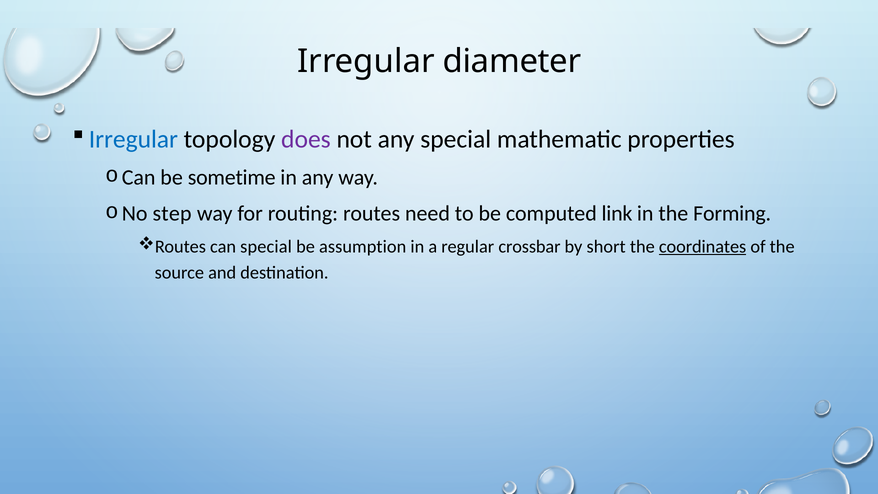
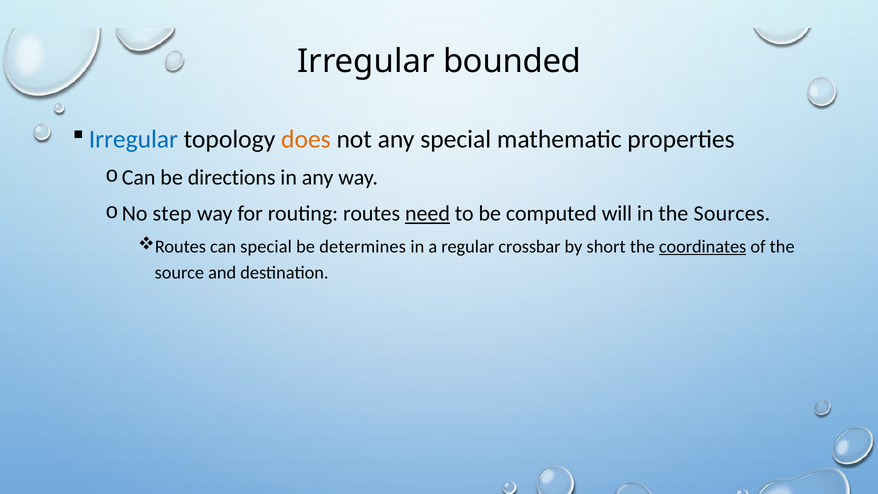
diameter: diameter -> bounded (512, 61)
does colour: purple -> orange (306, 139)
sometime: sometime -> directions (232, 178)
need underline: none -> present (427, 214)
link: link -> will (617, 214)
Forming: Forming -> Sources (732, 214)
assumption: assumption -> determines (363, 247)
